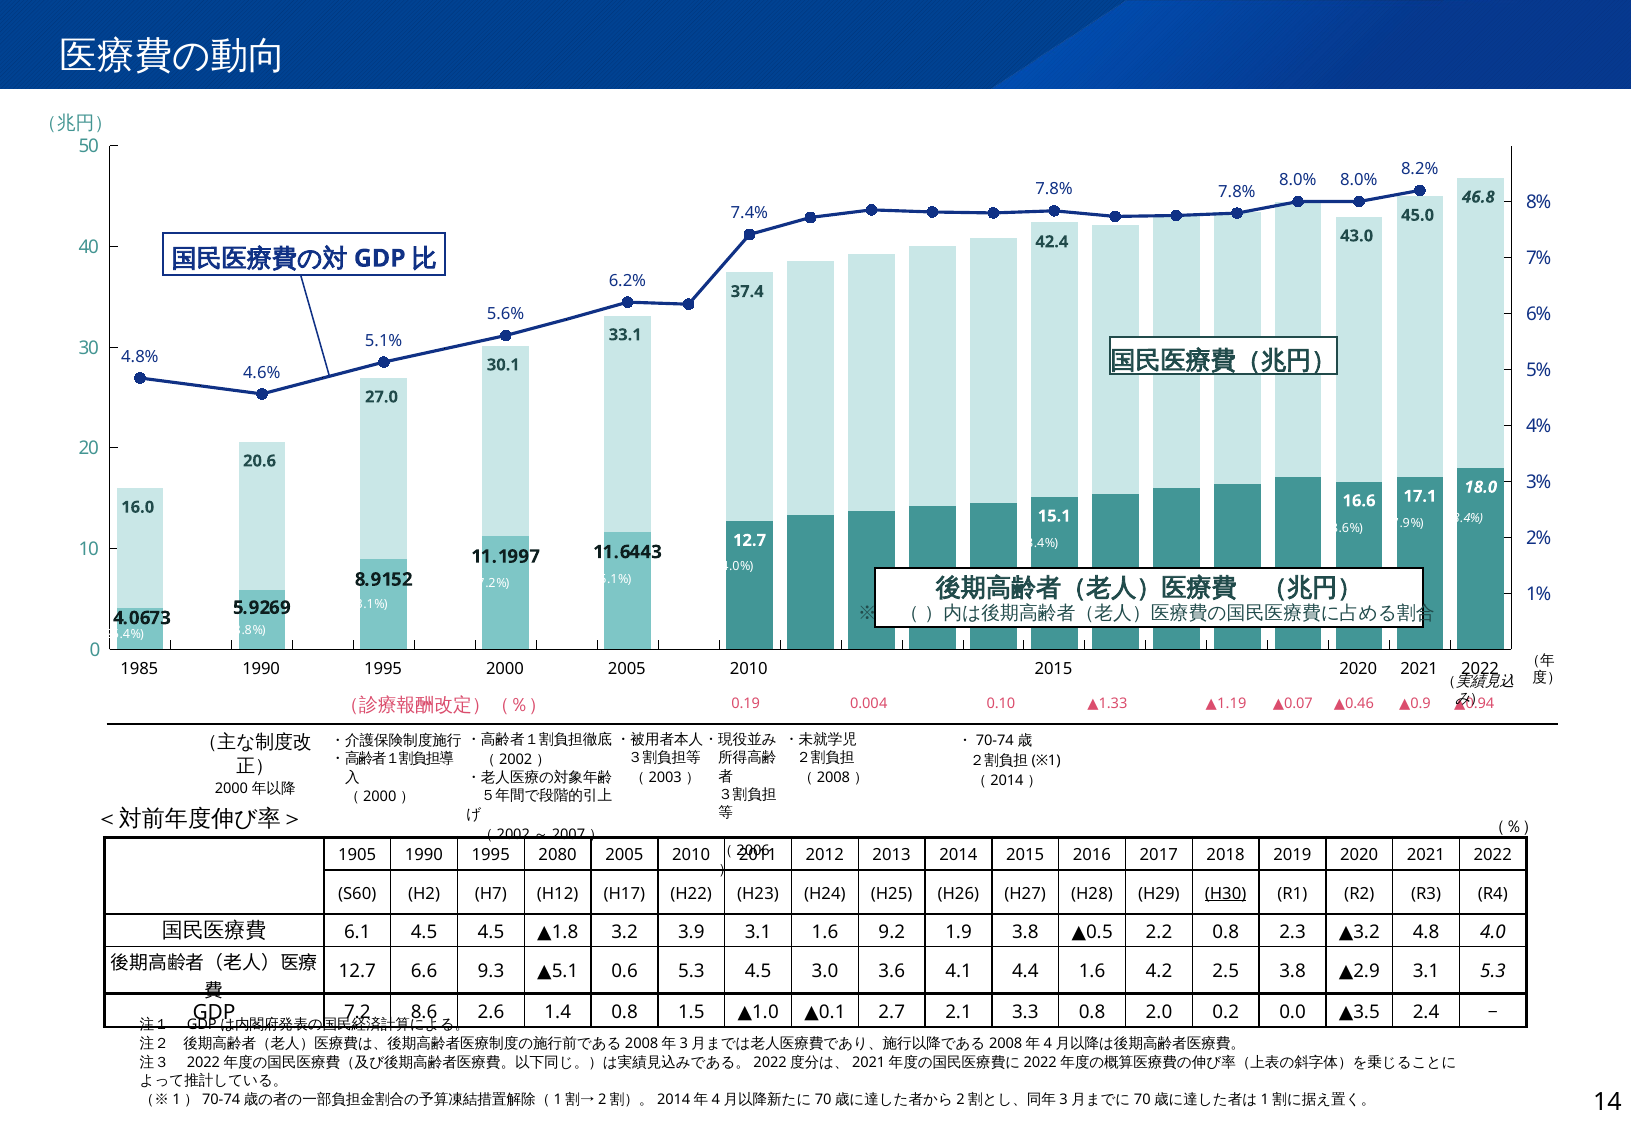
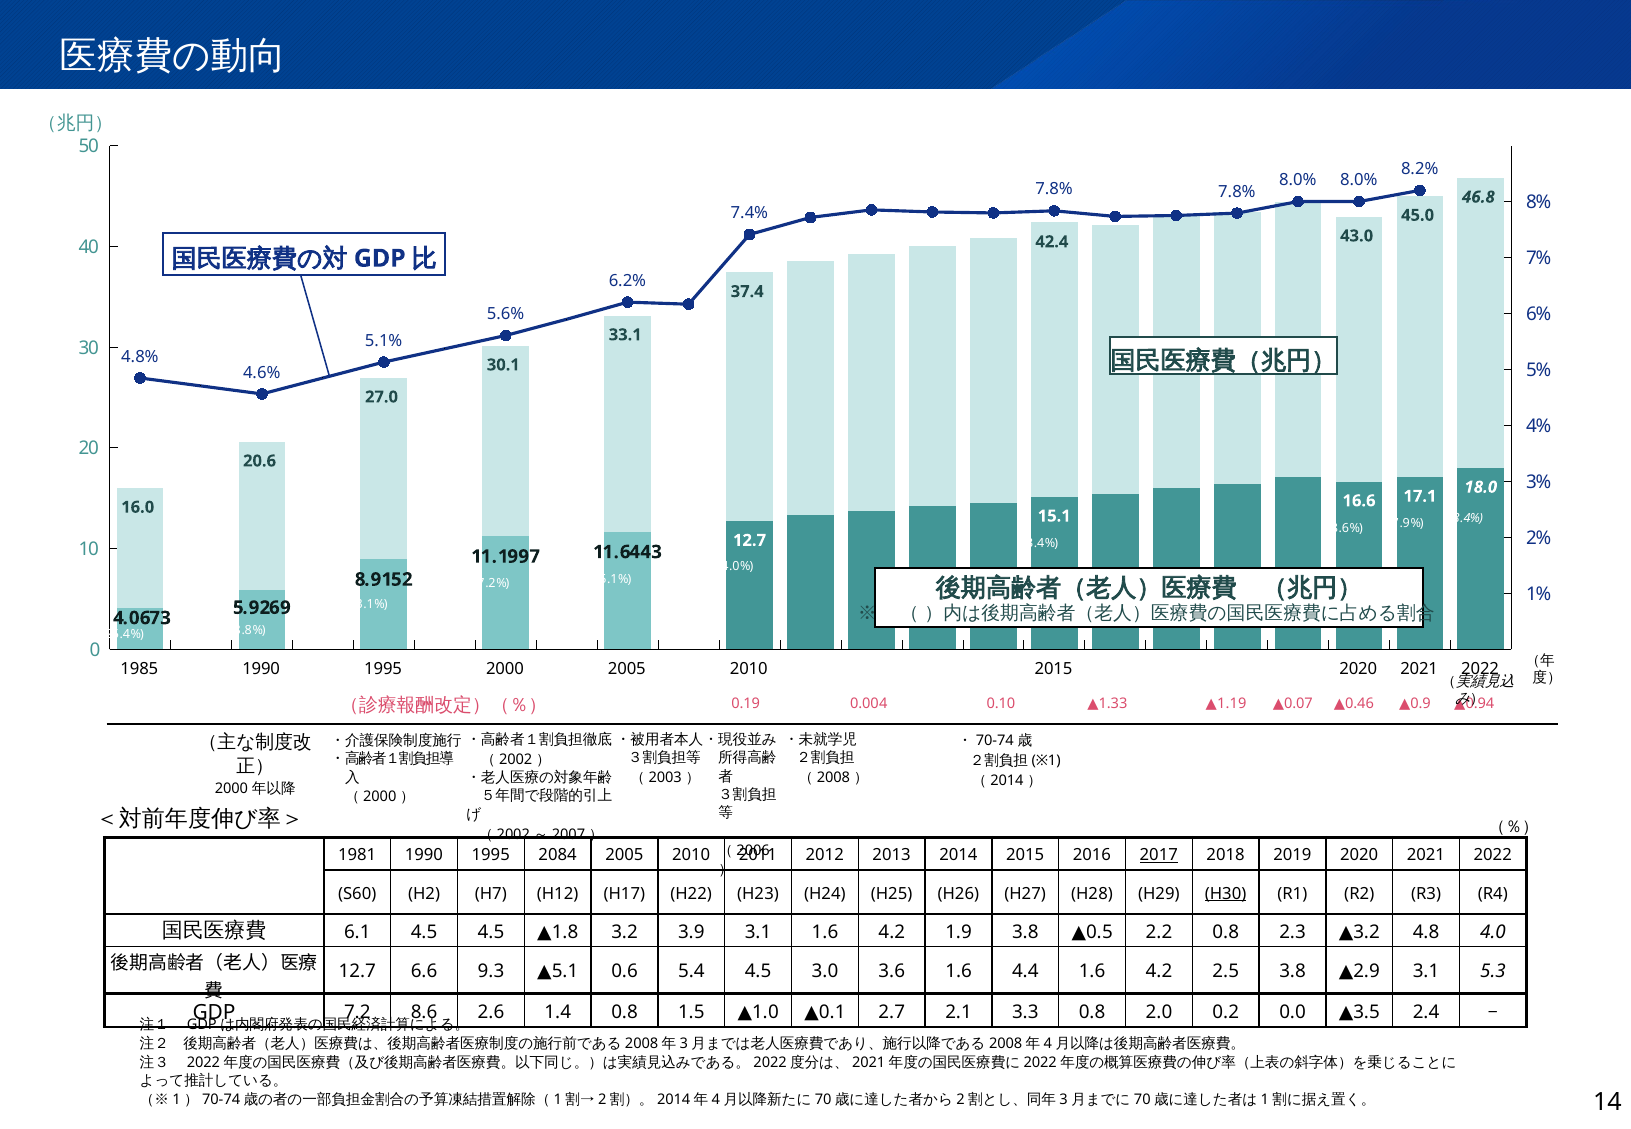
1905: 1905 -> 1981 (357, 855)
2080: 2080 -> 2084 (558, 855)
2017 underline: none -> present (1159, 855)
3.1 1.6 9.2: 9.2 -> 4.2 (892, 932)
0.6 5.3: 5.3 -> 5.4 (691, 972)
3.6 4.1: 4.1 -> 1.6 (959, 972)
